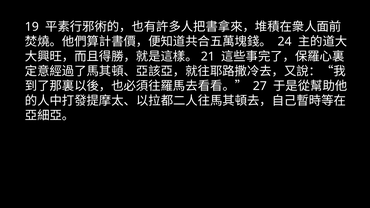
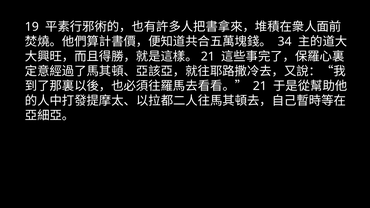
24: 24 -> 34 (285, 42)
27: 27 -> 21 (260, 86)
